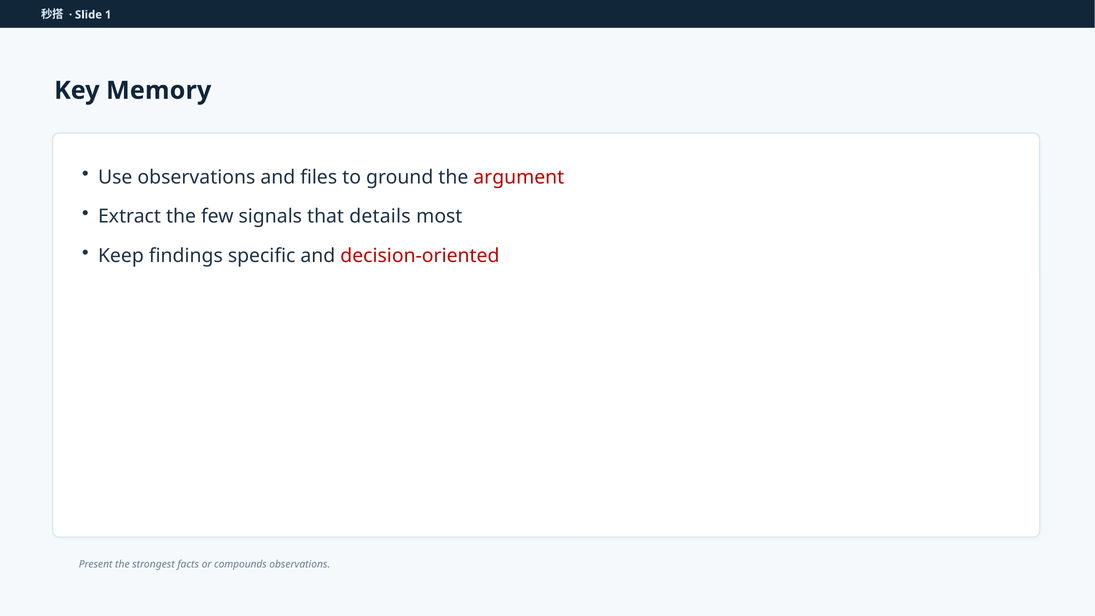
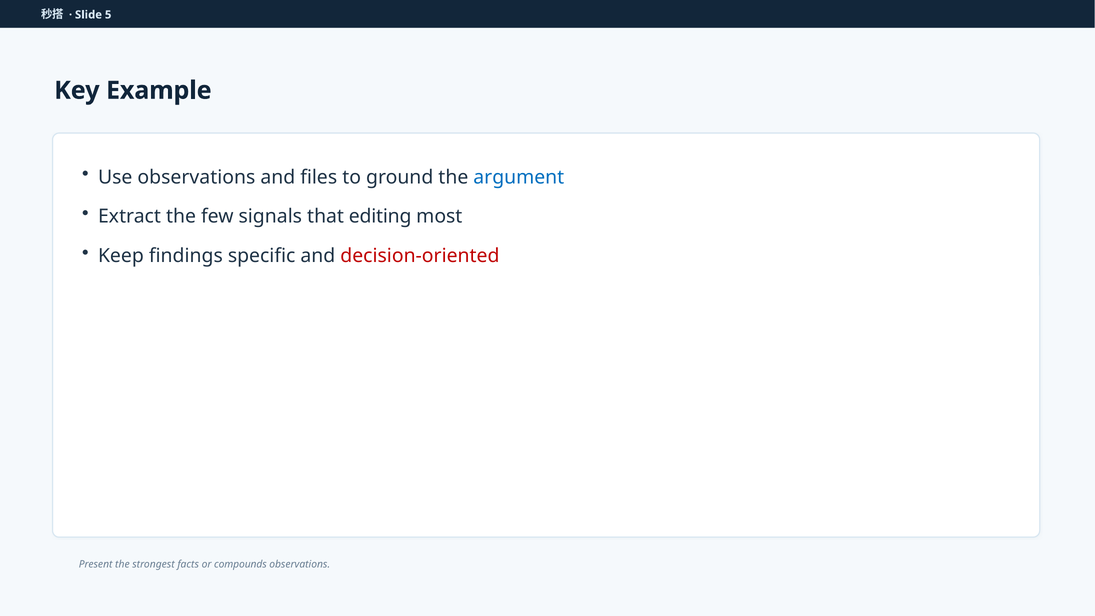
1: 1 -> 5 (108, 15)
Memory: Memory -> Example (159, 90)
argument colour: red -> blue (519, 177)
details: details -> editing (380, 216)
